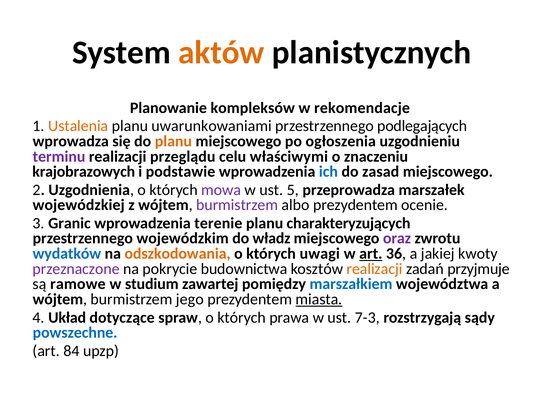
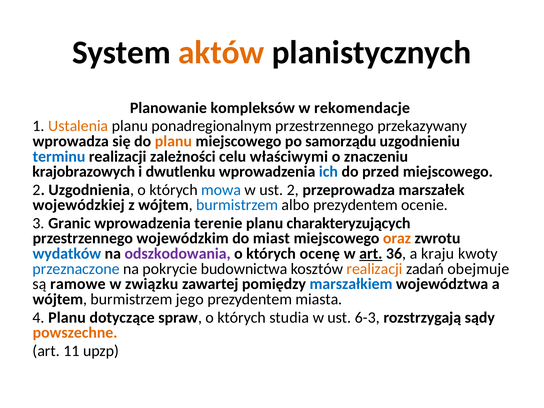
uwarunkowaniami: uwarunkowaniami -> ponadregionalnym (212, 126)
podlegających: podlegających -> przekazywany (422, 126)
ogłoszenia: ogłoszenia -> samorządu (341, 141)
terminu colour: purple -> blue (59, 156)
przeglądu: przeglądu -> zależności (183, 156)
podstawie: podstawie -> dwutlenku (181, 172)
zasad: zasad -> przed (381, 172)
mowa colour: purple -> blue (221, 190)
ust 5: 5 -> 2 (293, 190)
burmistrzem colour: purple -> blue (237, 205)
władz: władz -> miast (271, 238)
oraz colour: purple -> orange (397, 238)
odszkodowania colour: orange -> purple (178, 254)
uwagi: uwagi -> ocenę (320, 254)
jakiej: jakiej -> kraju (438, 254)
przeznaczone colour: purple -> blue (76, 269)
przyjmuje: przyjmuje -> obejmuje (478, 269)
studium: studium -> związku (152, 284)
miasta underline: present -> none (319, 299)
4 Układ: Układ -> Planu (67, 317)
prawa: prawa -> studia (289, 317)
7-3: 7-3 -> 6-3 (367, 317)
powszechne colour: blue -> orange (75, 333)
84: 84 -> 11 (71, 351)
